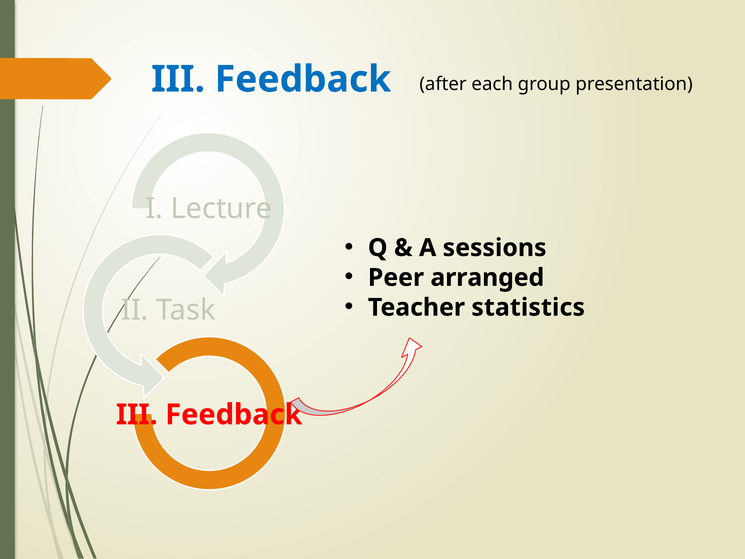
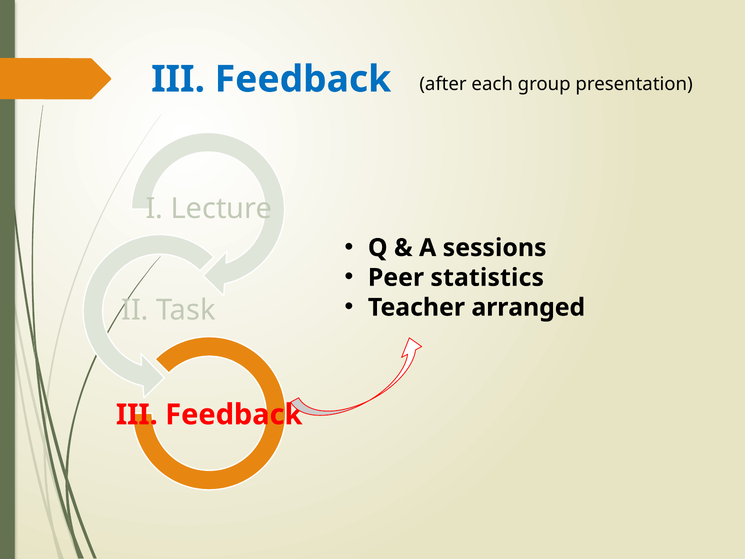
arranged: arranged -> statistics (487, 278)
statistics: statistics -> arranged (528, 307)
